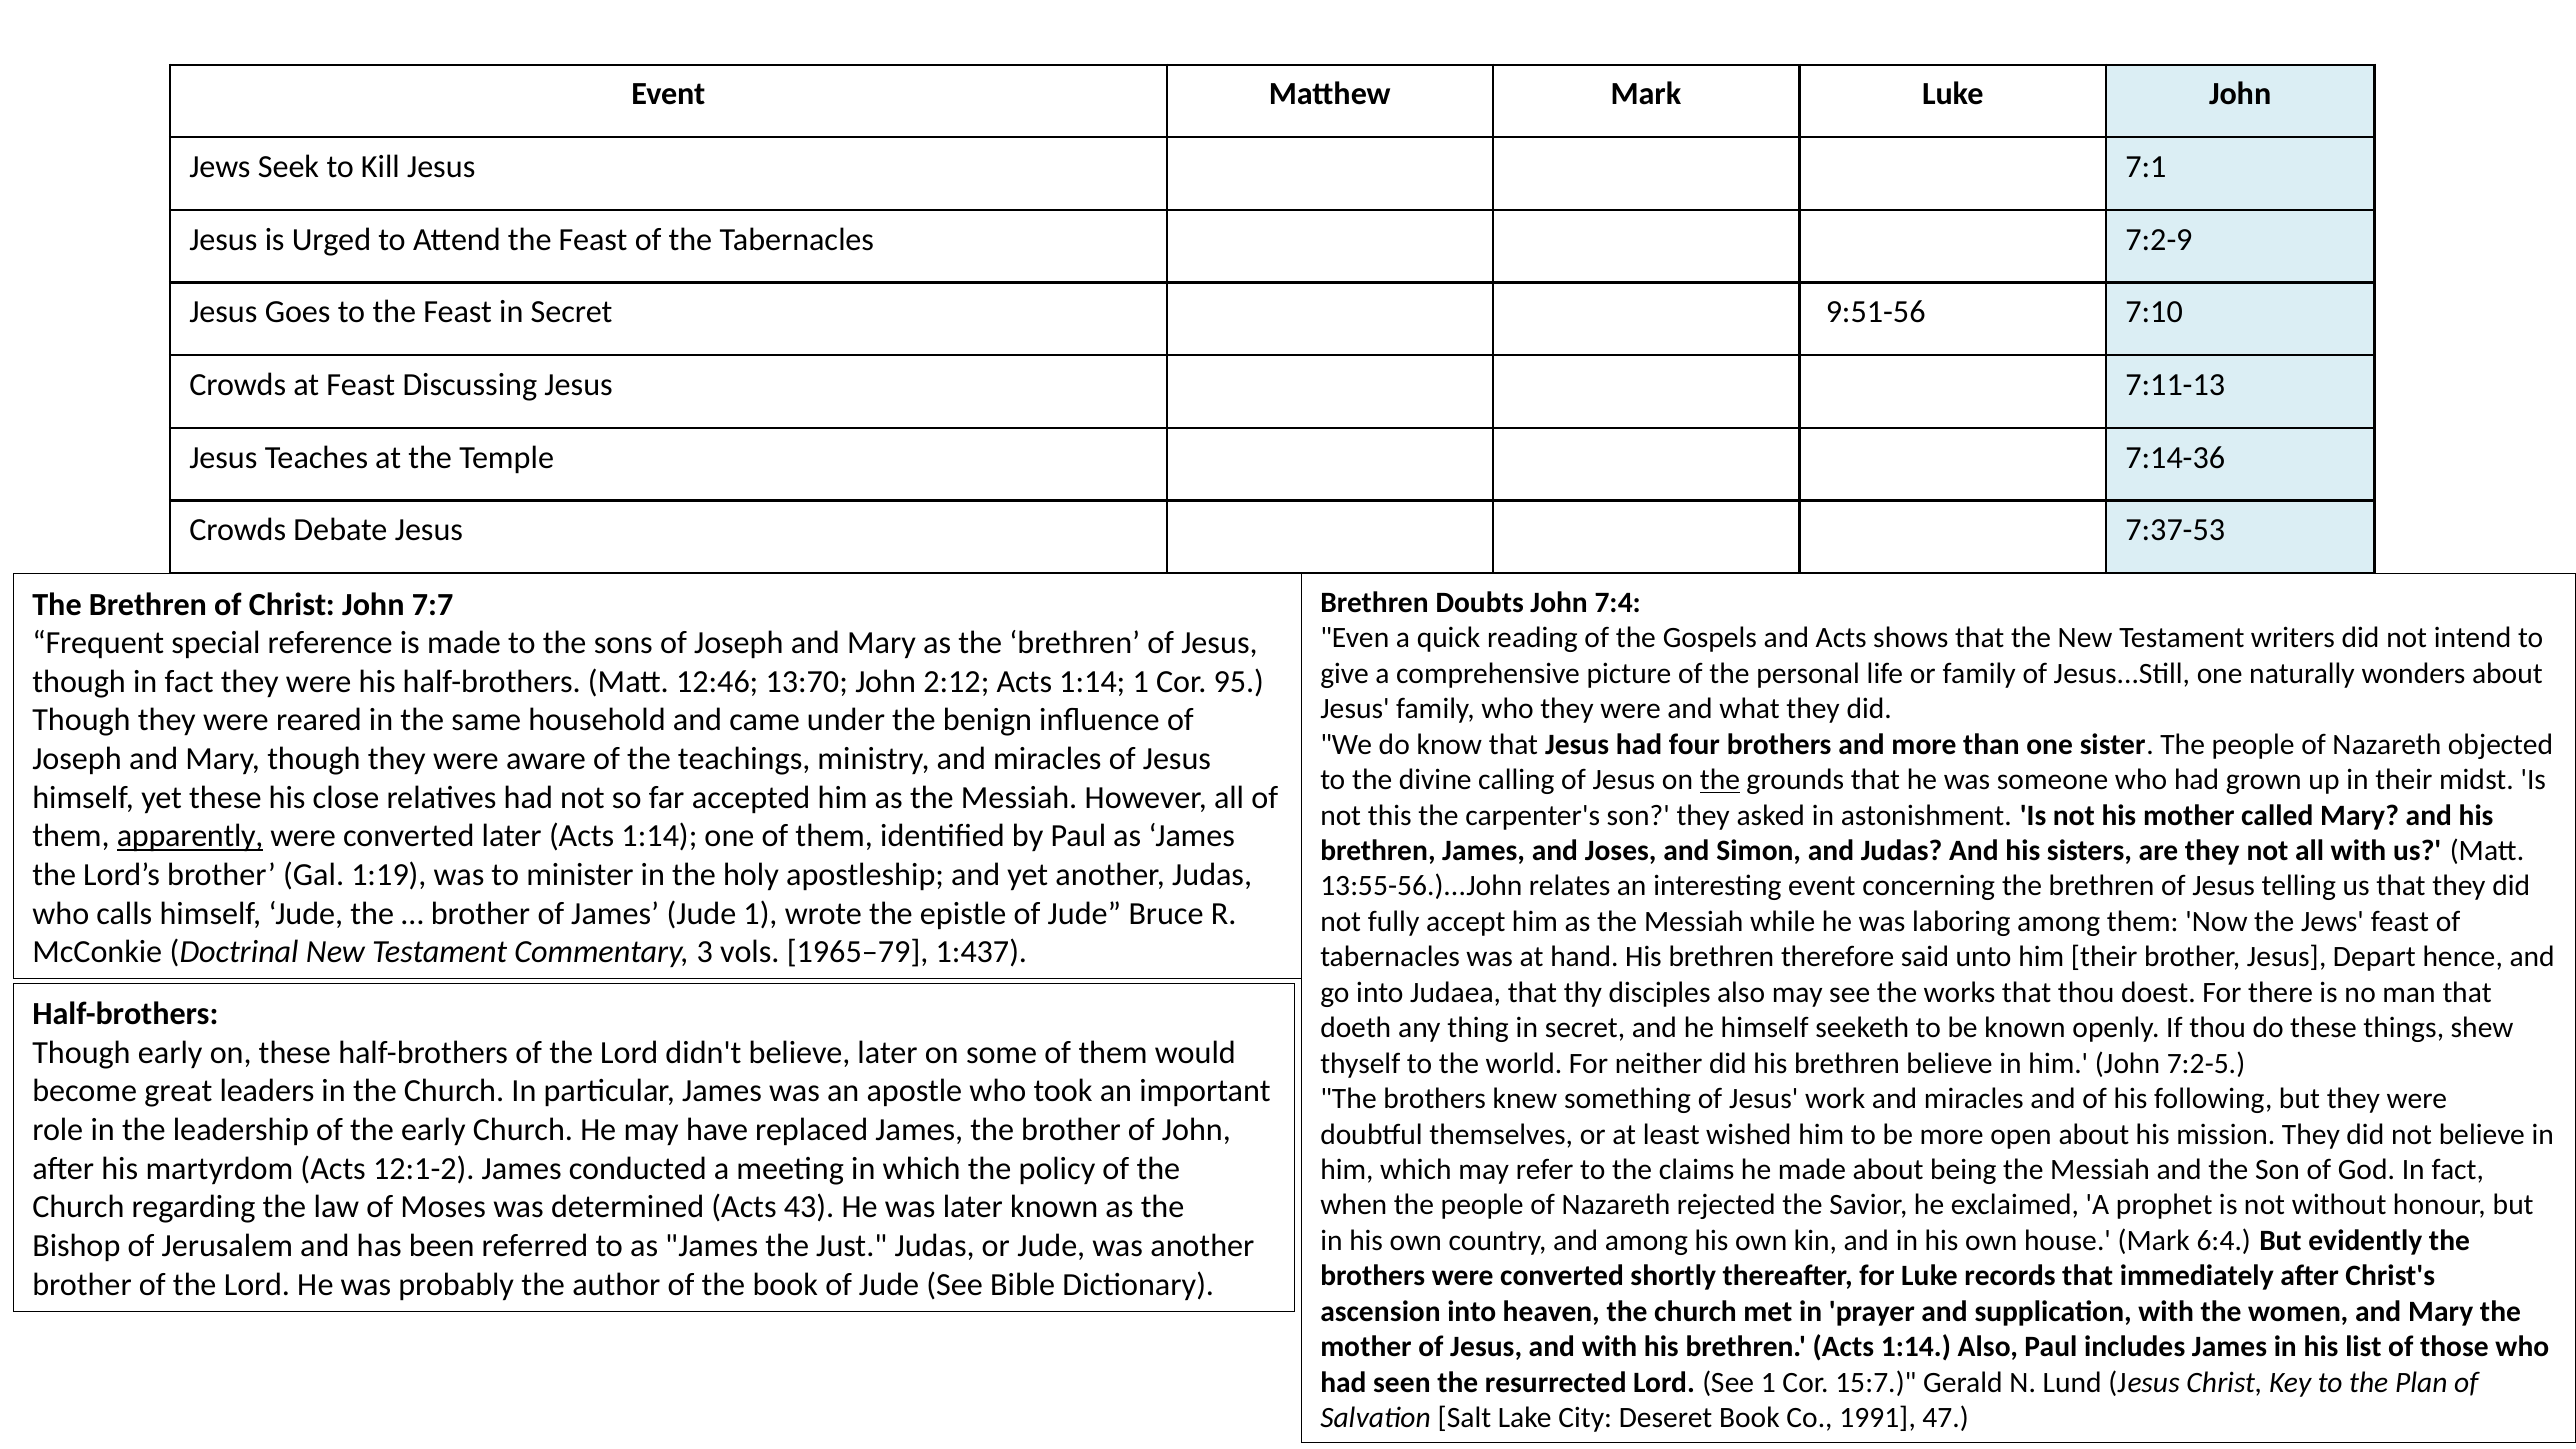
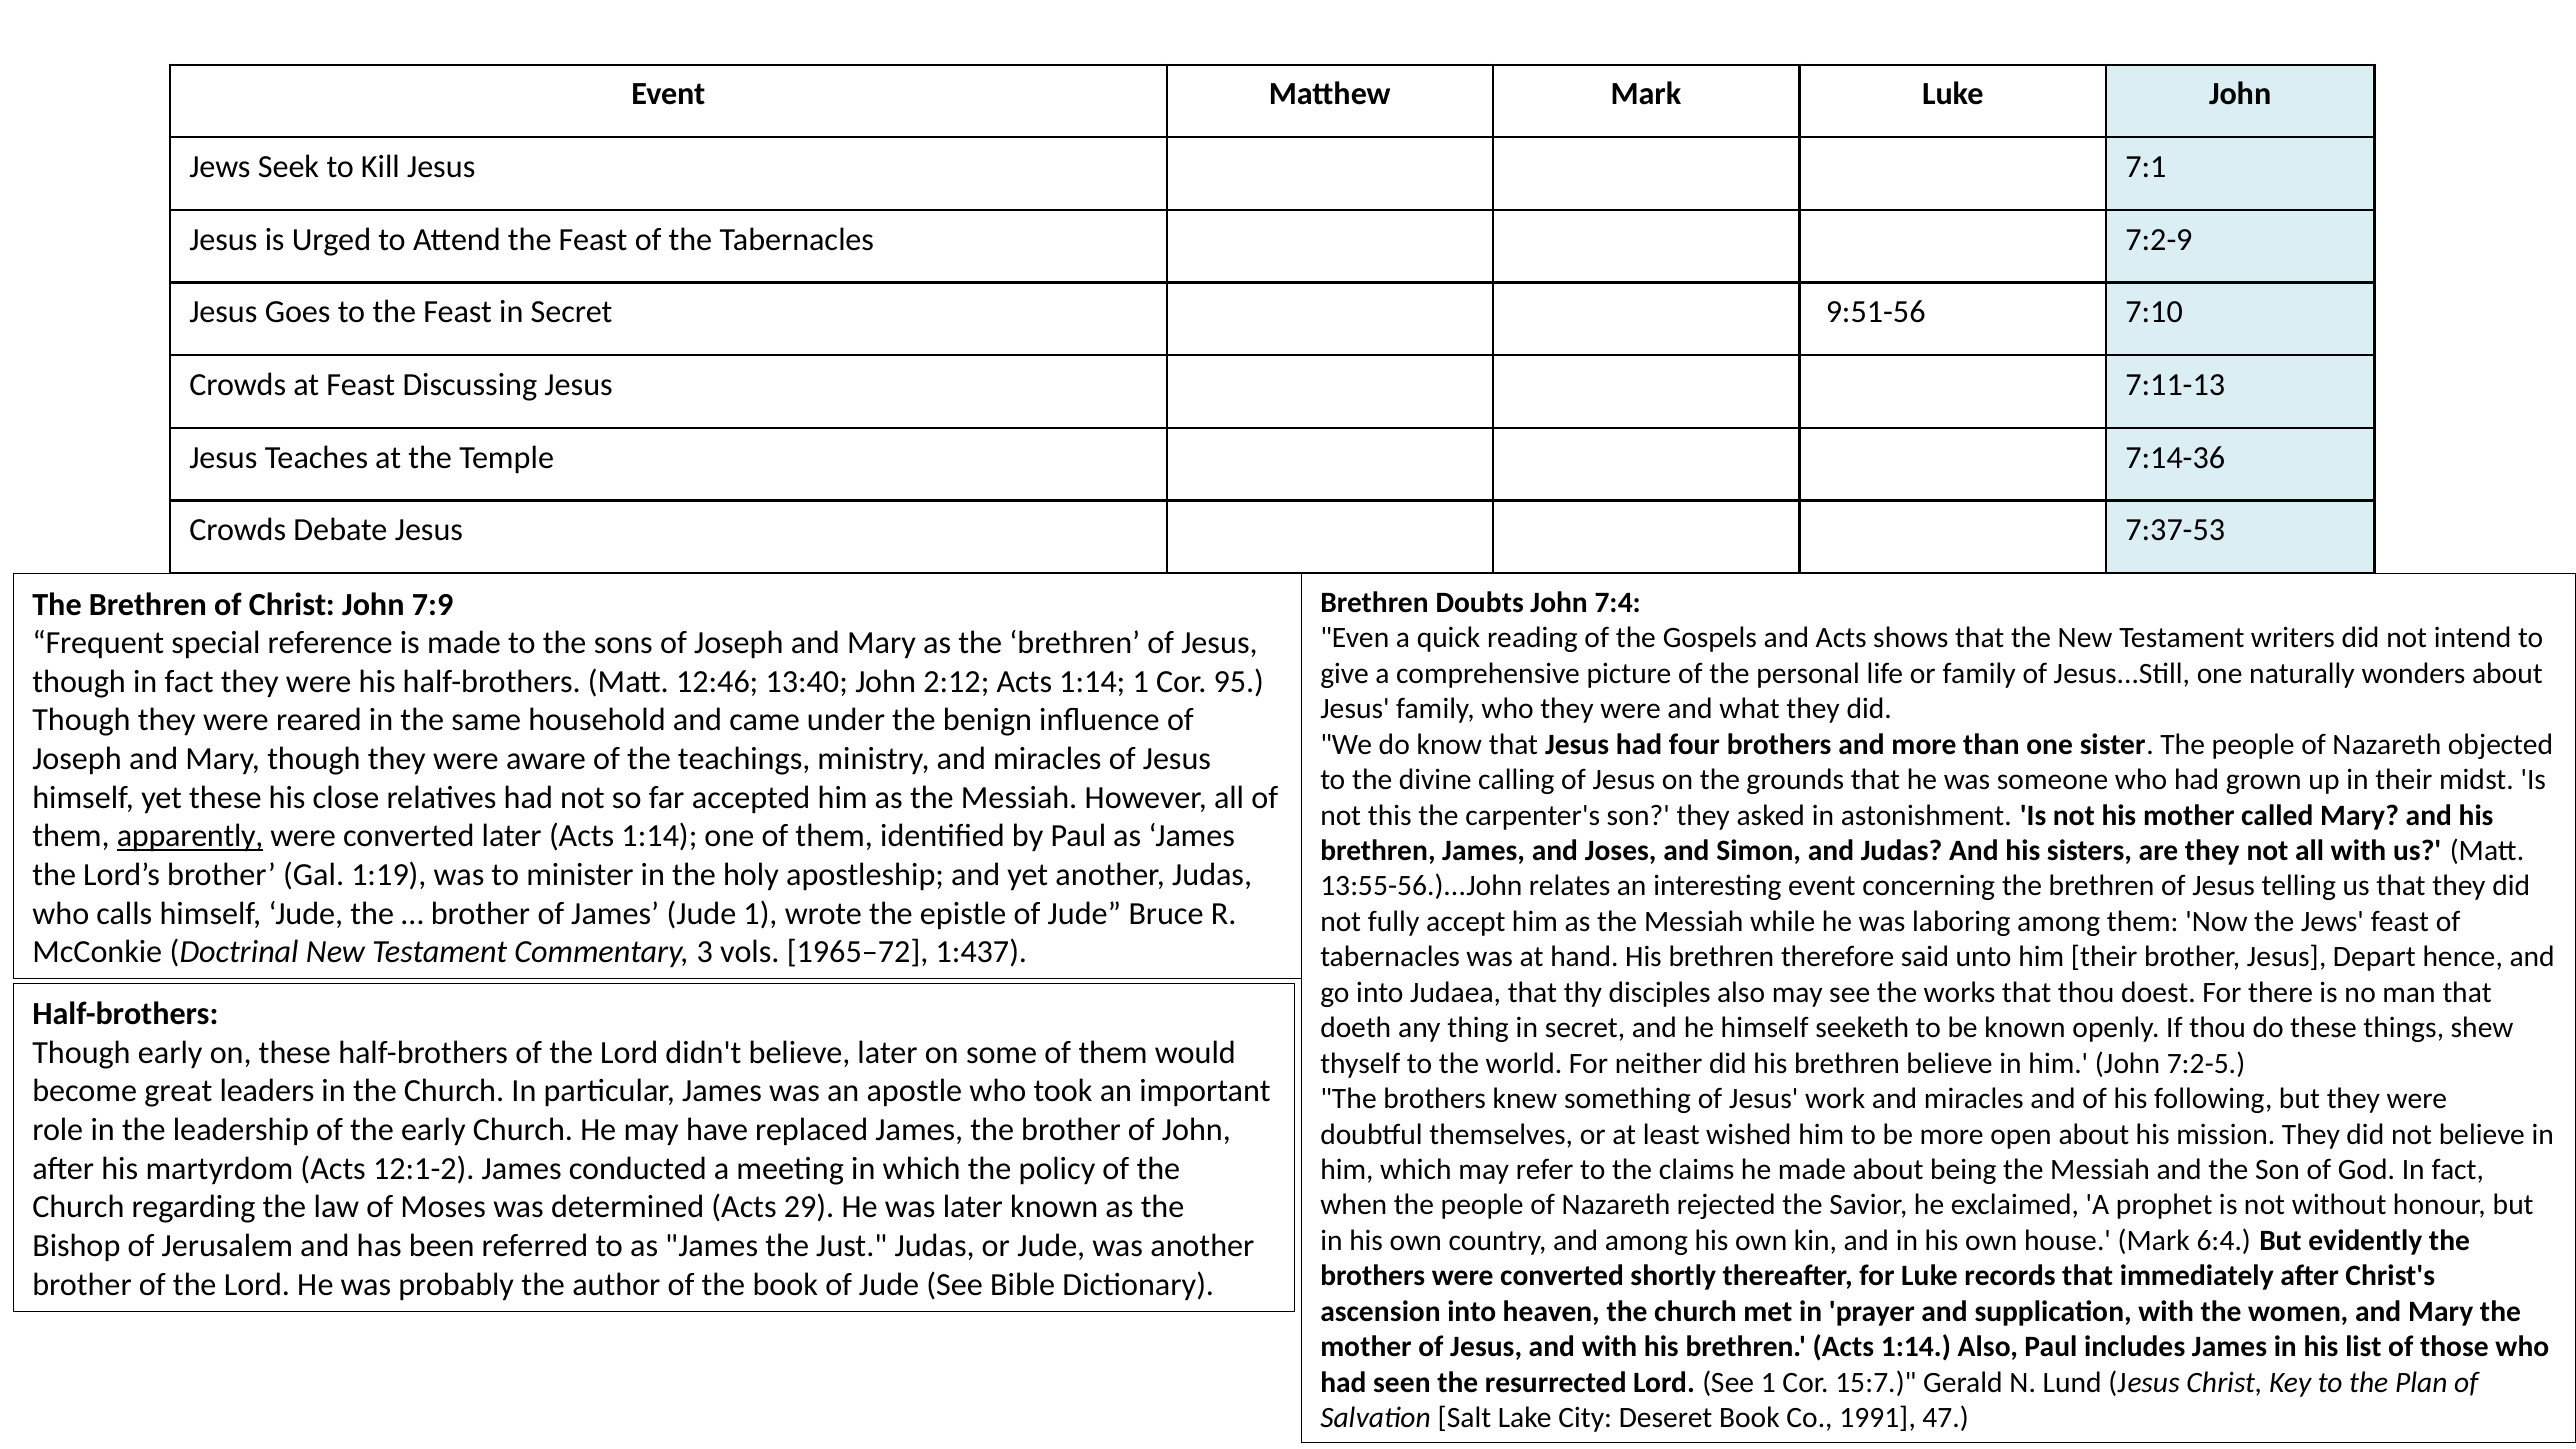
7:7: 7:7 -> 7:9 (433, 604)
13:70: 13:70 -> 13:40 (807, 682)
the underline: present -> none (1720, 780)
1965–79: 1965–79 -> 1965–72 (858, 952)
43: 43 -> 29 (809, 1207)
